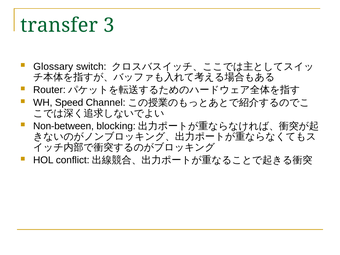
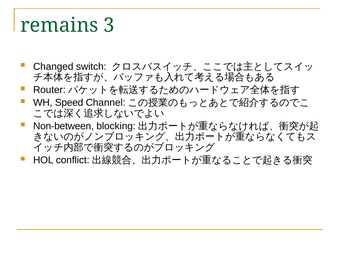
transfer: transfer -> remains (59, 25)
Glossary: Glossary -> Changed (53, 66)
